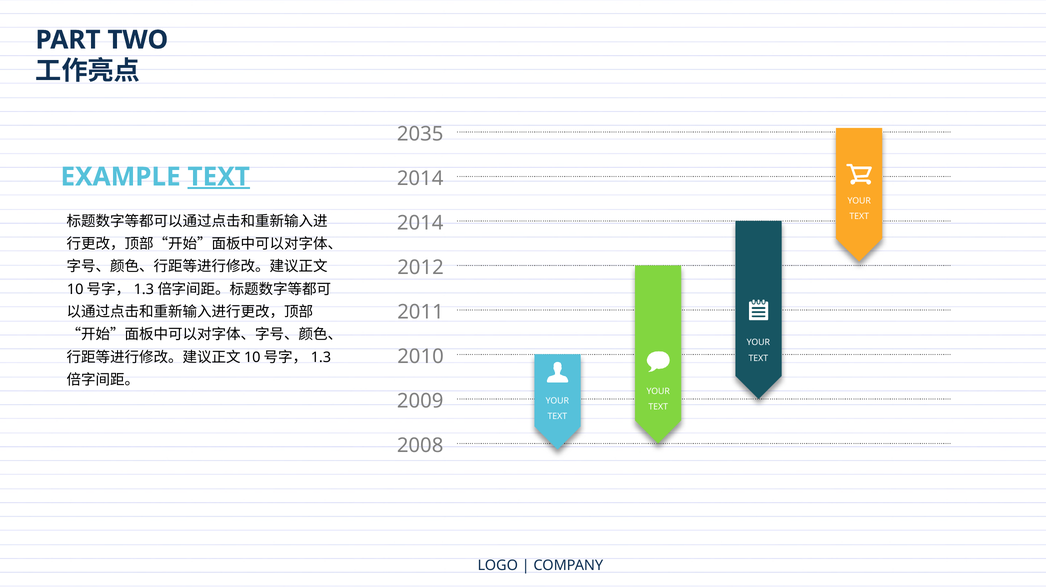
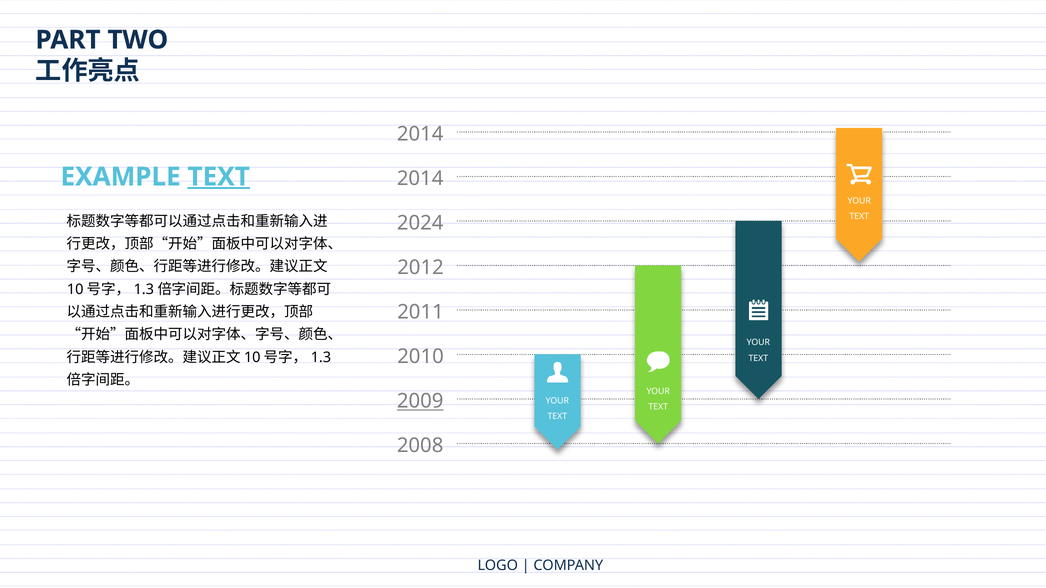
2035: 2035 -> 2014 (420, 134)
2014: 2014 -> 2024 (420, 223)
2009 underline: none -> present (420, 401)
